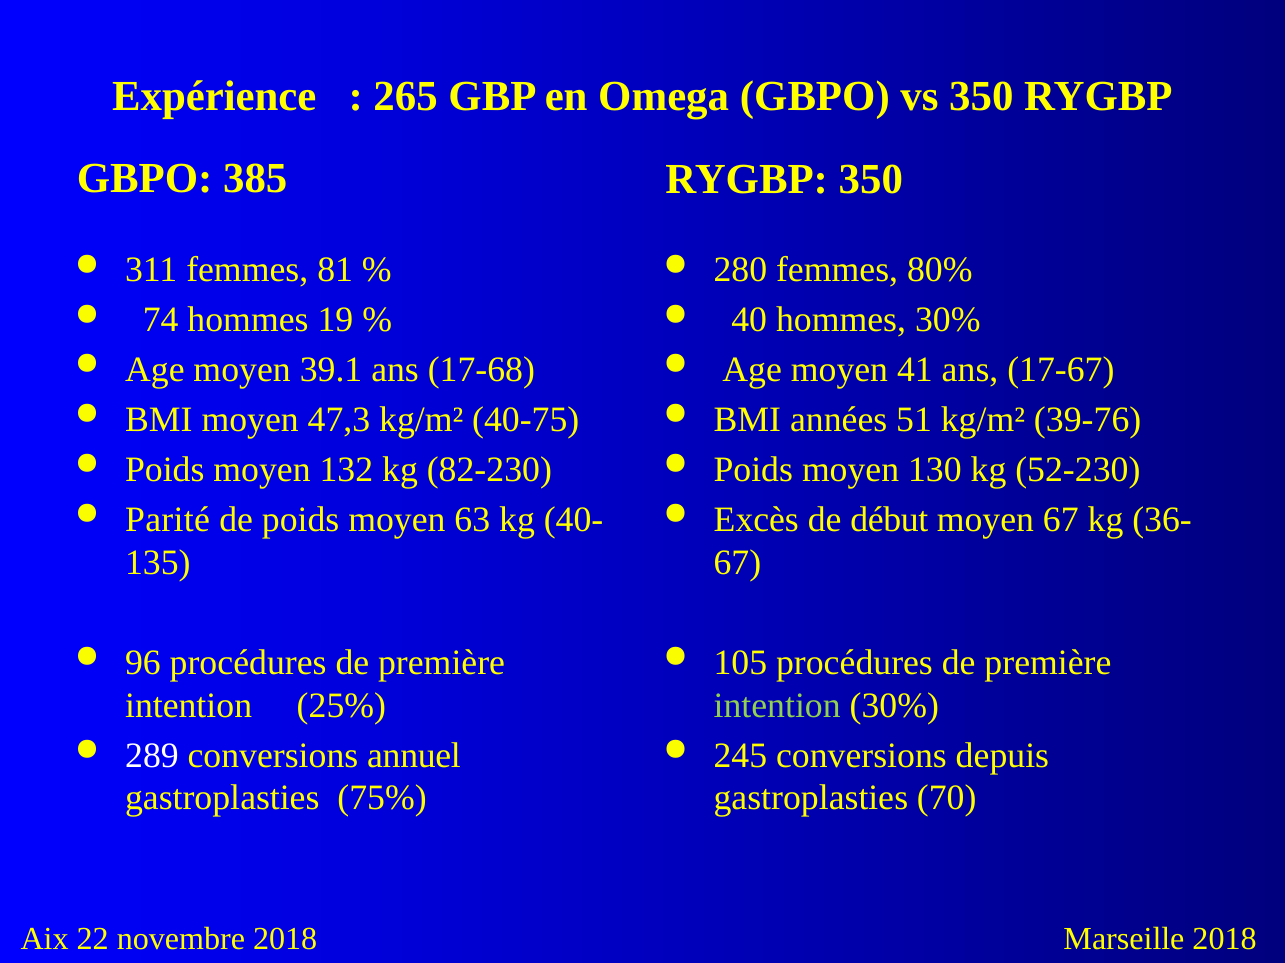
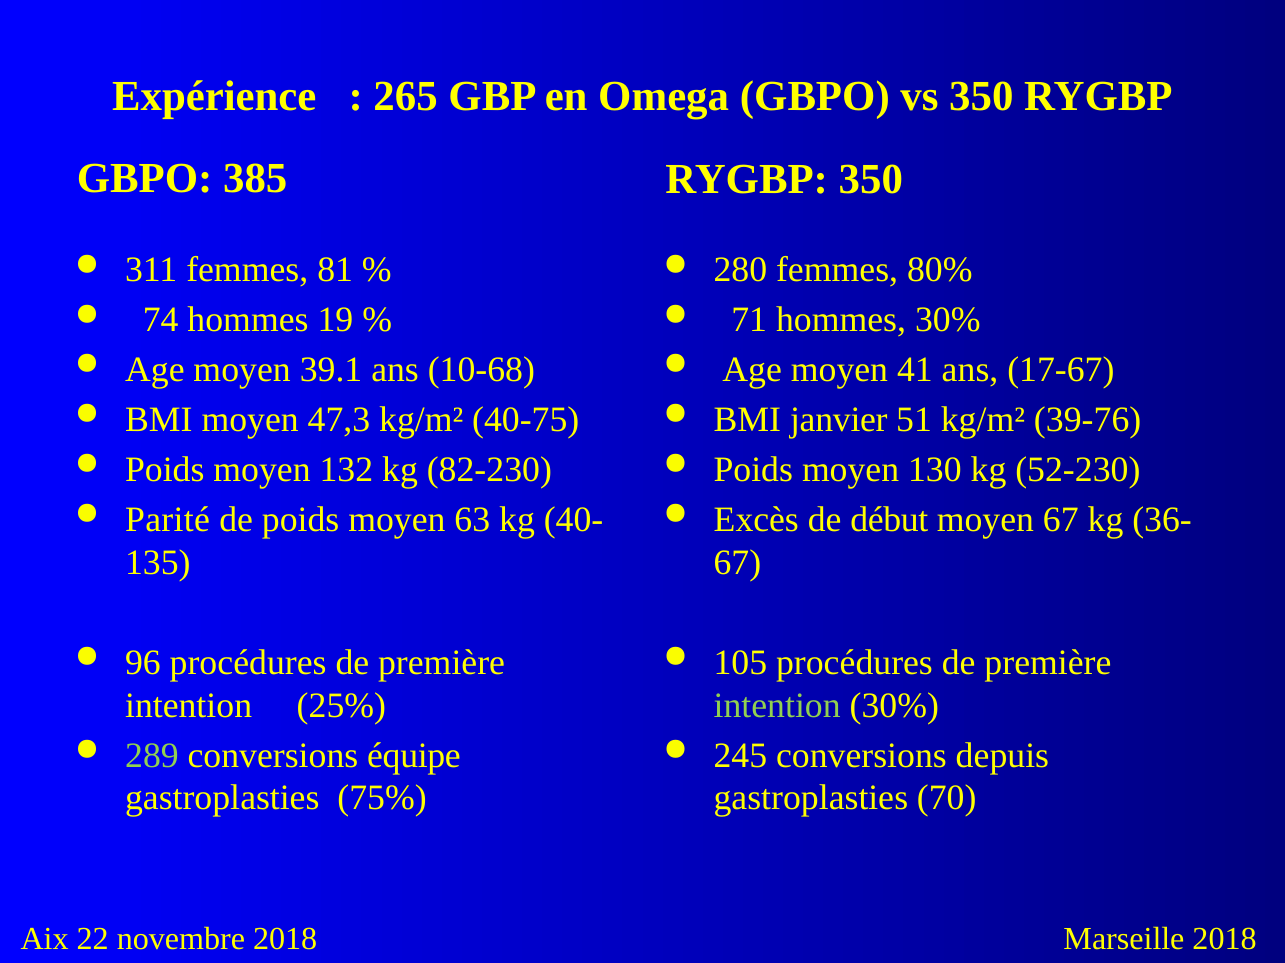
40: 40 -> 71 (749, 320)
17-68: 17-68 -> 10-68 (481, 370)
années: années -> janvier (839, 420)
289 colour: white -> light green (152, 756)
annuel: annuel -> équipe (414, 756)
